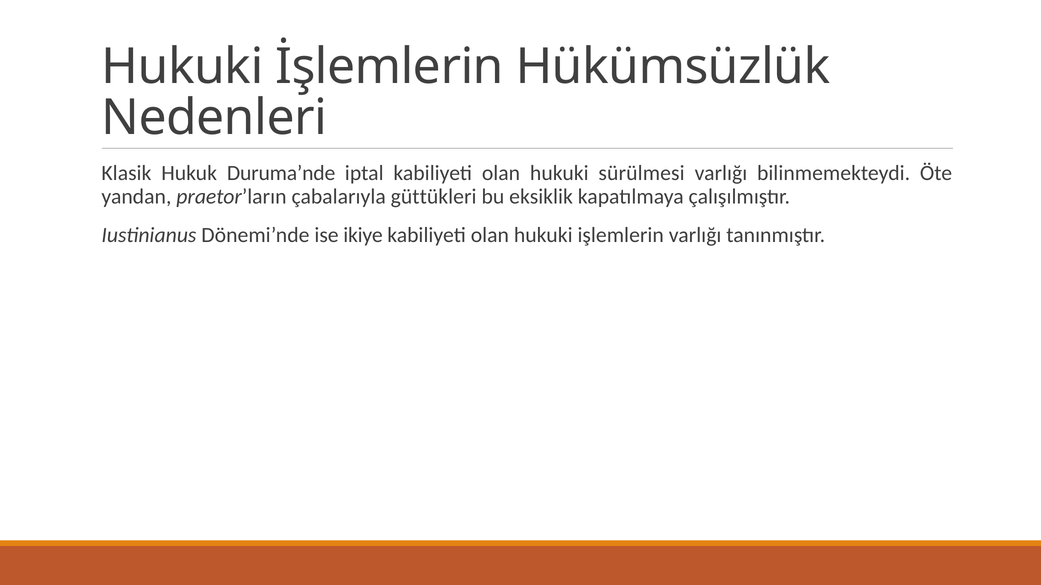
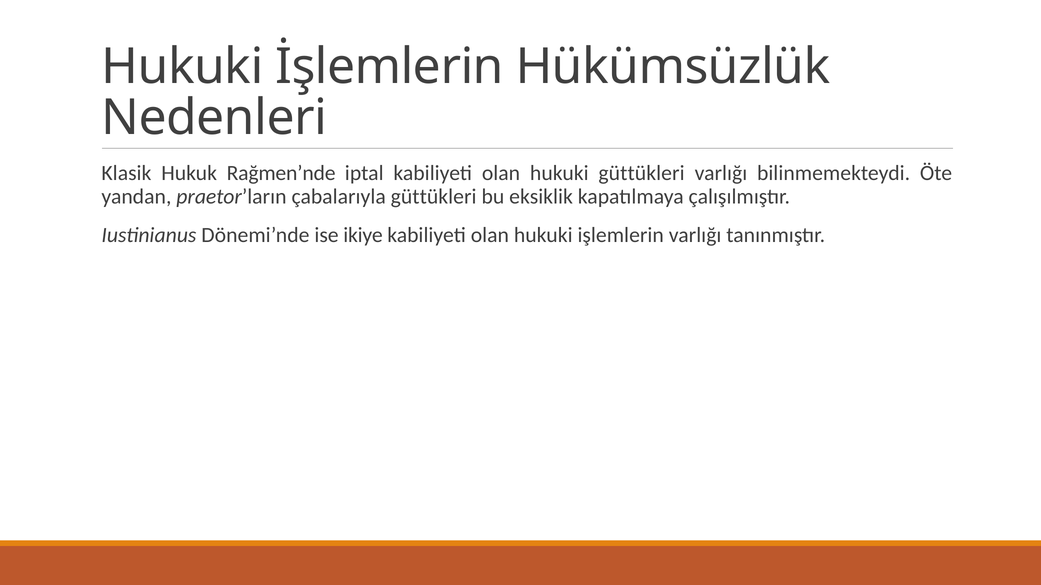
Duruma’nde: Duruma’nde -> Rağmen’nde (281, 173)
hukuki sürülmesi: sürülmesi -> güttükleri (642, 173)
